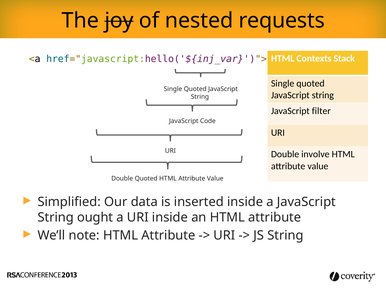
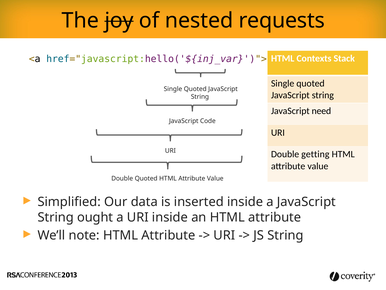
filter: filter -> need (321, 111)
involve: involve -> getting (315, 154)
